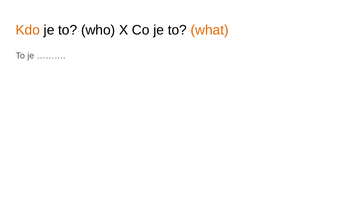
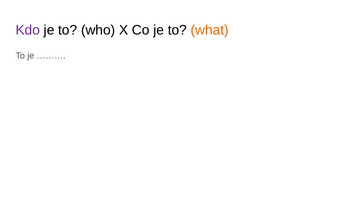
Kdo colour: orange -> purple (28, 30)
